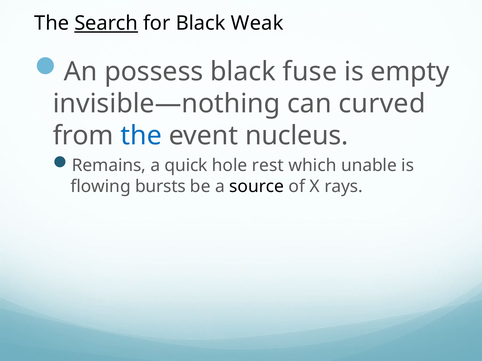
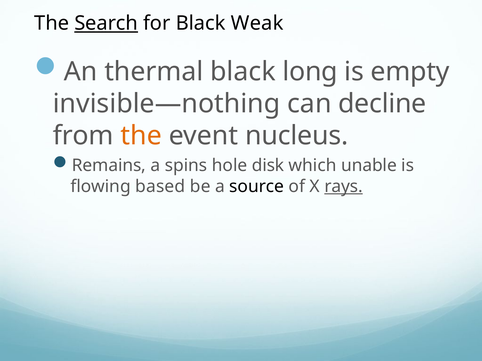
possess: possess -> thermal (154, 72)
fuse: fuse -> long (310, 72)
curved: curved -> decline (382, 104)
the colour: blue -> orange (141, 136)
quick: quick -> spins (186, 166)
rest: rest -> disk (268, 166)
bursts: bursts -> based (160, 187)
rays underline: none -> present (344, 187)
